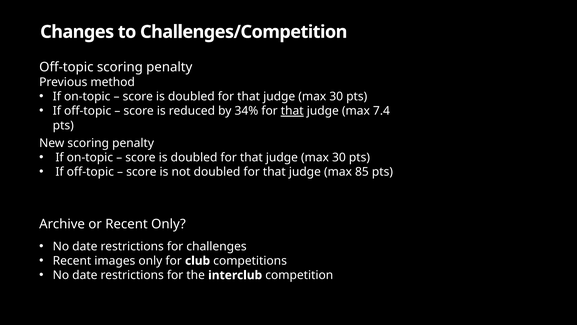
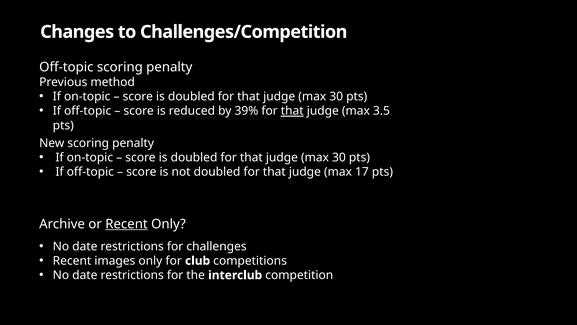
34%: 34% -> 39% (246, 111)
7.4: 7.4 -> 3.5 (381, 111)
85: 85 -> 17 (362, 172)
Recent underline: none -> present (126, 224)
